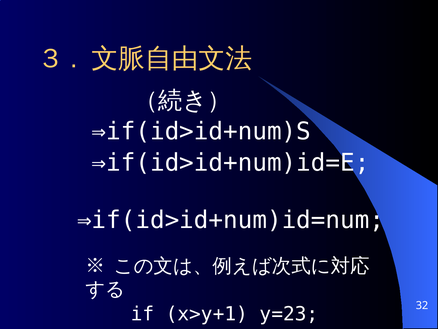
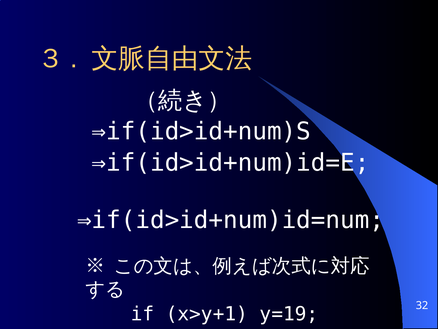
y=23: y=23 -> y=19 (289, 314)
